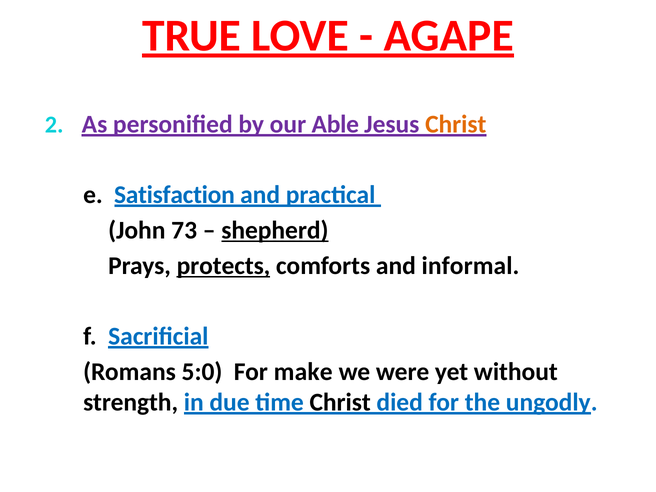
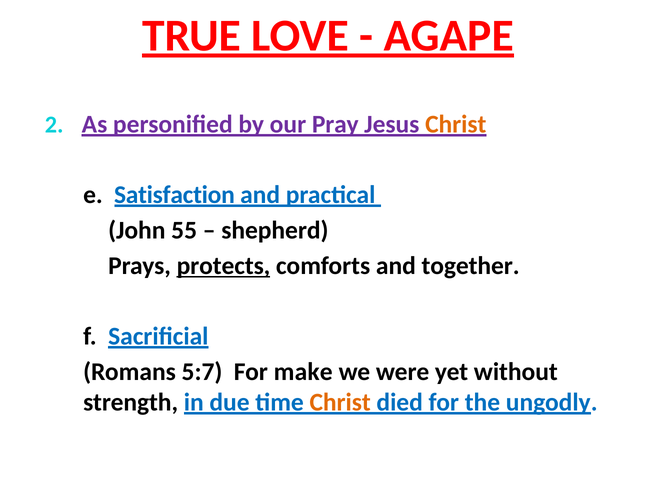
Able: Able -> Pray (335, 124)
73: 73 -> 55 (184, 230)
shepherd underline: present -> none (275, 230)
informal: informal -> together (471, 266)
5:0: 5:0 -> 5:7 (202, 372)
Christ colour: black -> orange (340, 402)
